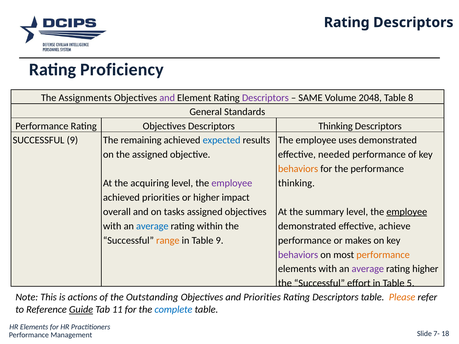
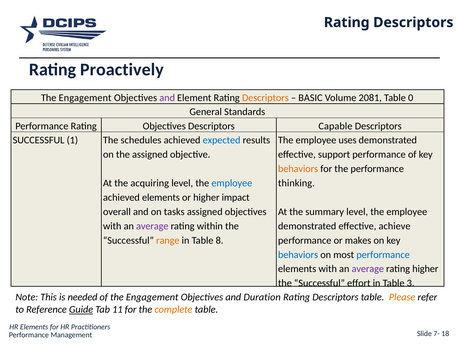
Proficiency: Proficiency -> Proactively (122, 70)
Assignments: Assignments -> Engagement (85, 98)
Descriptors colour: purple -> orange (265, 98)
SAME: SAME -> BASIC (310, 98)
2048: 2048 -> 2081 (370, 98)
8: 8 -> 0 (411, 98)
Descriptors Thinking: Thinking -> Capable (335, 126)
SUCCESSFUL 9: 9 -> 1 (72, 140)
remaining: remaining -> schedules (141, 140)
needed: needed -> support (334, 155)
employee colour: purple -> blue (232, 183)
achieved priorities: priorities -> elements (161, 198)
employee underline: present -> none (407, 212)
average colour: blue -> purple (152, 226)
Table 9: 9 -> 8 (220, 241)
behaviors colour: purple -> blue (298, 255)
performance colour: orange -> blue (383, 255)
5: 5 -> 3 (411, 283)
actions: actions -> needed (83, 297)
of the Outstanding: Outstanding -> Engagement (152, 297)
and Priorities: Priorities -> Duration (262, 297)
complete colour: blue -> orange (173, 310)
